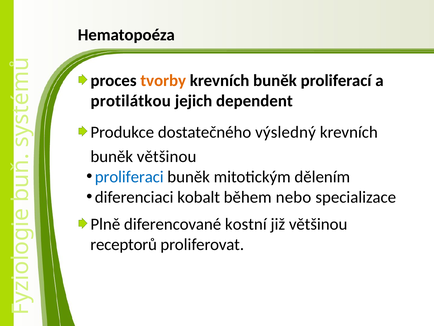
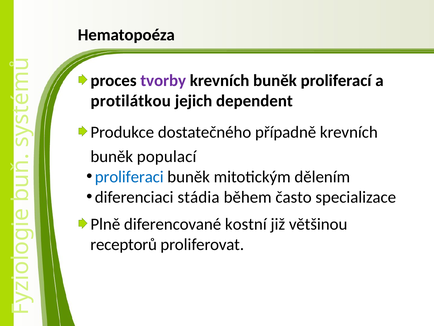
tvorby colour: orange -> purple (163, 81)
výsledný: výsledný -> případně (286, 132)
buněk většinou: většinou -> populací (167, 156)
kobalt: kobalt -> stádia (199, 197)
nebo: nebo -> často (294, 197)
